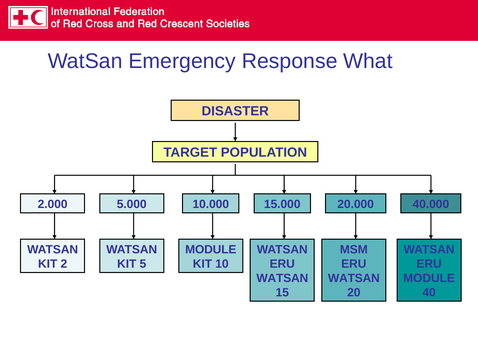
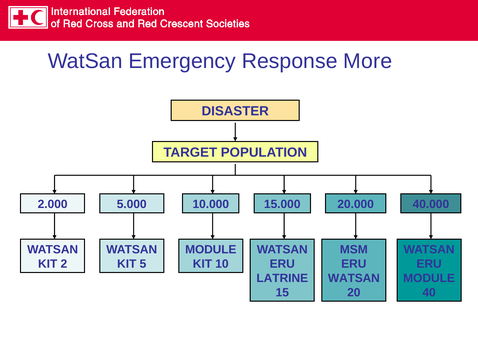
What: What -> More (368, 61)
WATSAN: WATSAN -> LATRINE (282, 279)
